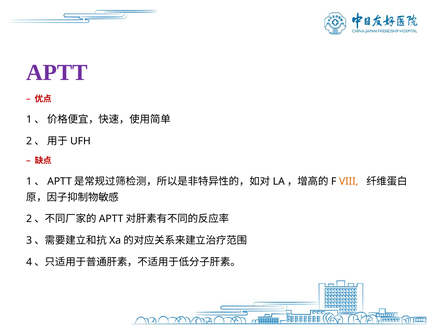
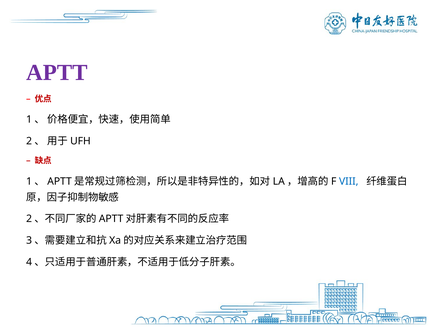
VIII colour: orange -> blue (349, 181)
